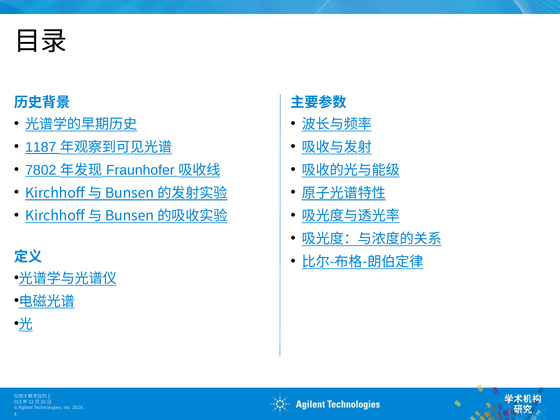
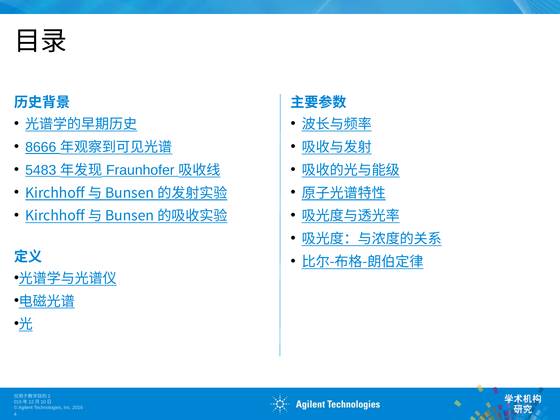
1187: 1187 -> 8666 (41, 147)
7802: 7802 -> 5483 (41, 170)
